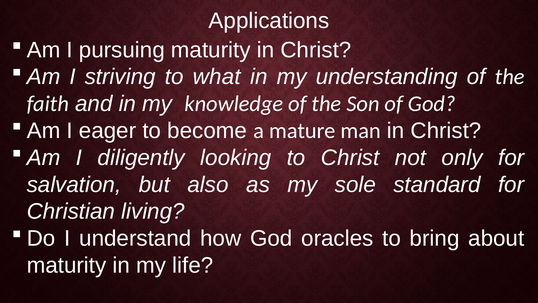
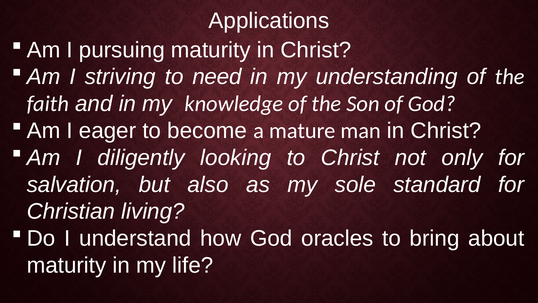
what: what -> need (217, 77)
